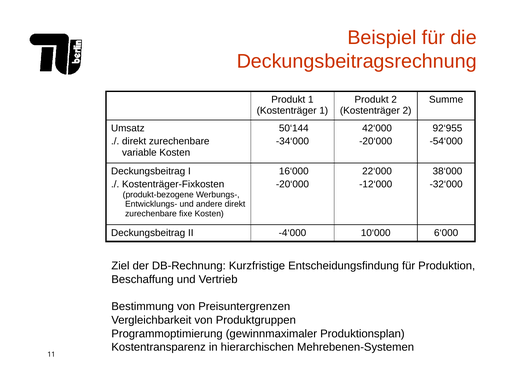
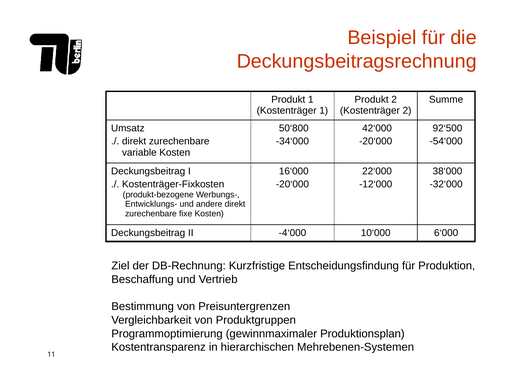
50‘144: 50‘144 -> 50‘800 (294, 128)
92‘955: 92‘955 -> 92‘500 (447, 128)
